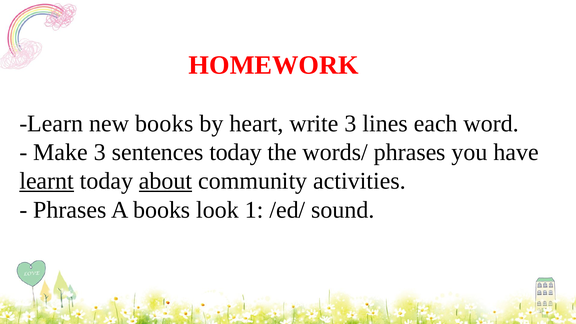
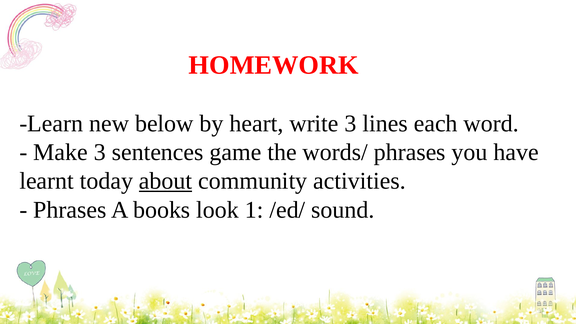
new books: books -> below (164, 124)
sentences today: today -> game (235, 152)
learnt underline: present -> none (47, 181)
